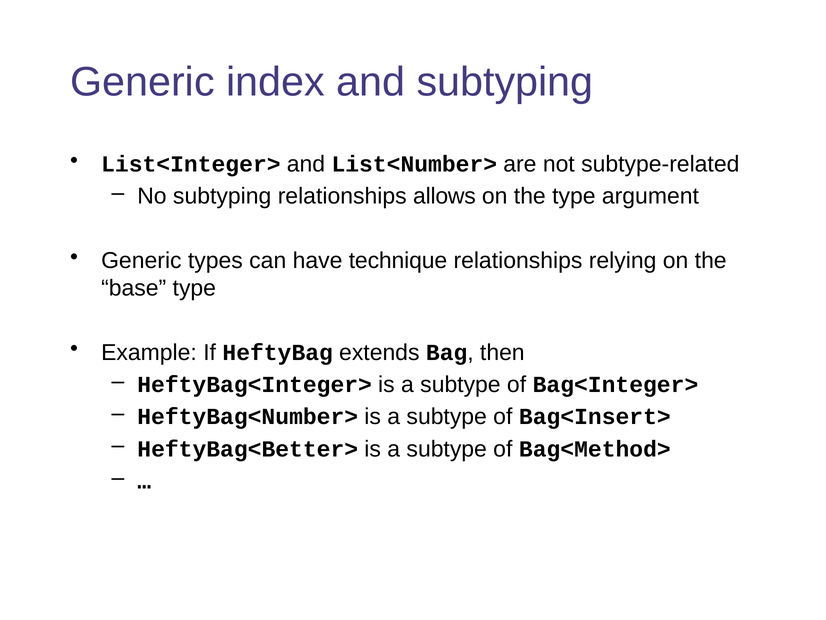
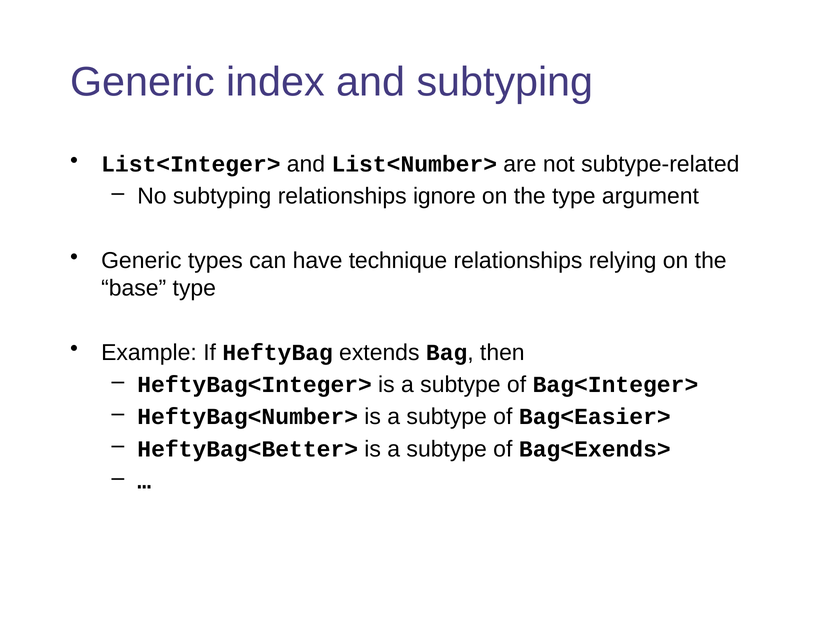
allows: allows -> ignore (444, 196)
Bag<Insert>: Bag<Insert> -> Bag<Easier> (595, 417)
Bag<Method>: Bag<Method> -> Bag<Exends> (595, 449)
